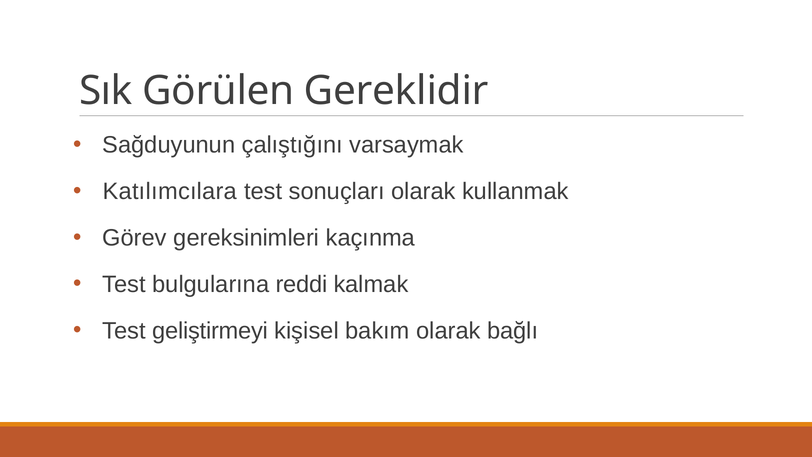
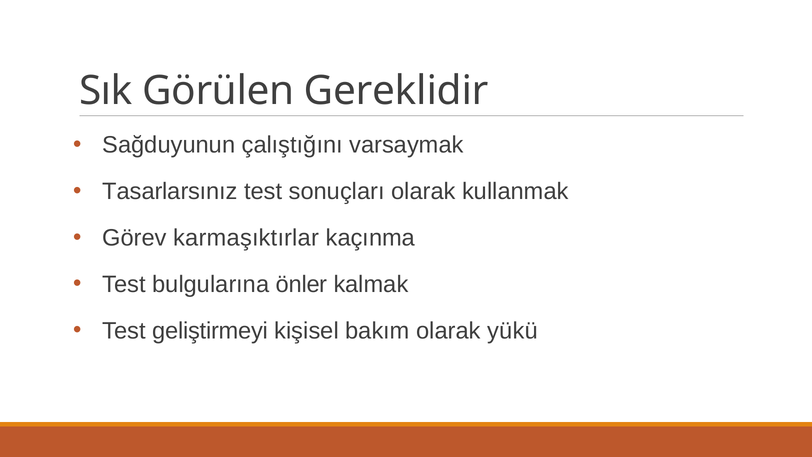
Katılımcılara: Katılımcılara -> Tasarlarsınız (170, 191)
gereksinimleri: gereksinimleri -> karmaşıktırlar (246, 238)
reddi: reddi -> önler (302, 284)
bağlı: bağlı -> yükü (513, 331)
